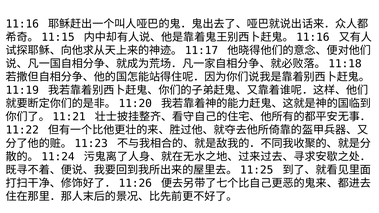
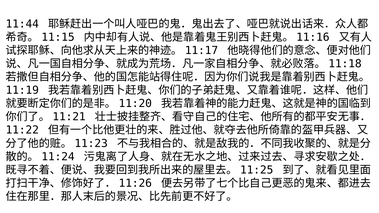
11:16: 11:16 -> 11:44 (22, 24)
